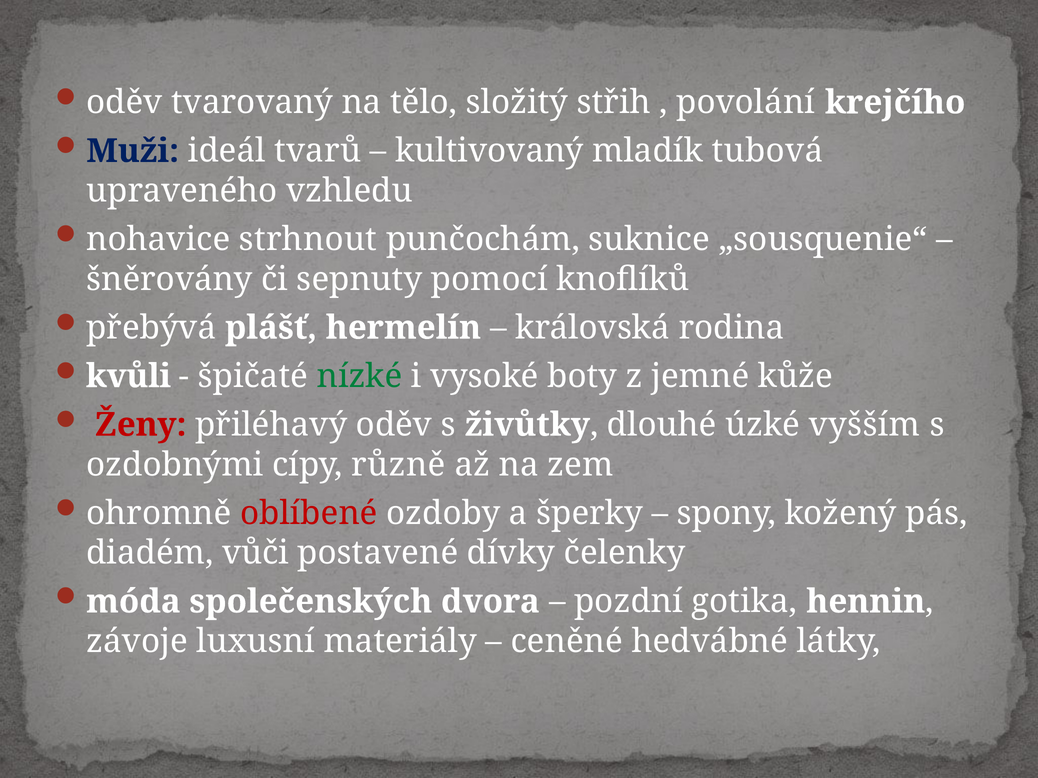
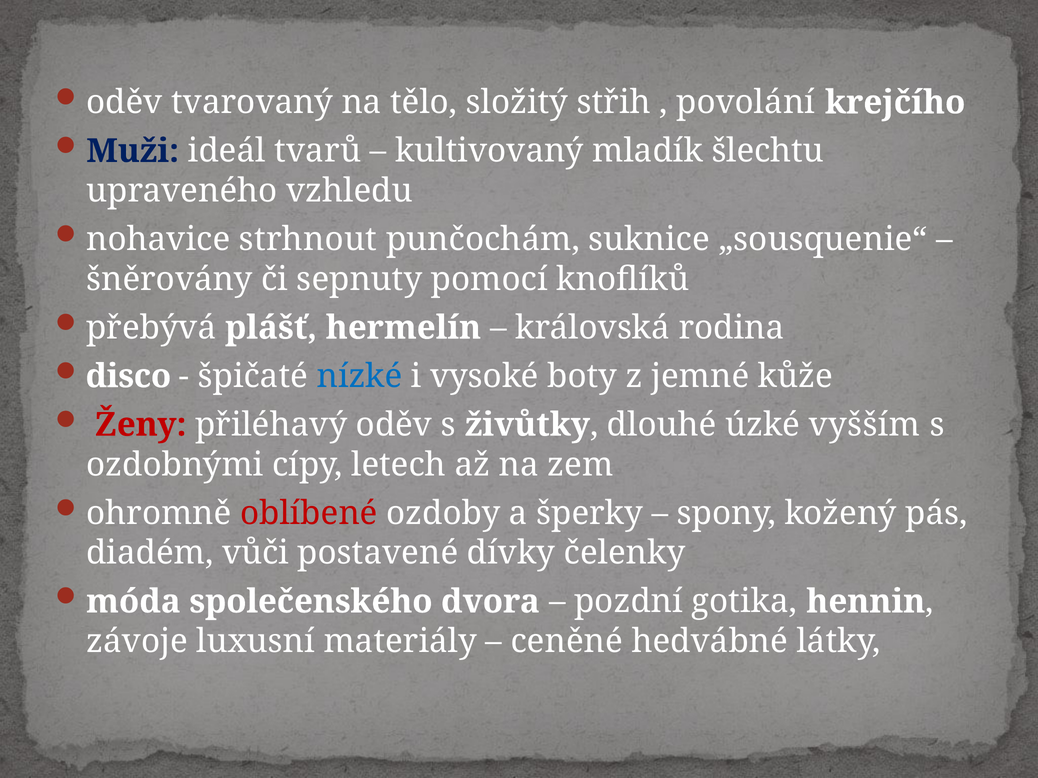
tubová: tubová -> šlechtu (768, 151)
kvůli: kvůli -> disco (128, 377)
nízké colour: green -> blue (360, 377)
různě: různě -> letech (399, 465)
společenských: společenských -> společenského (311, 602)
